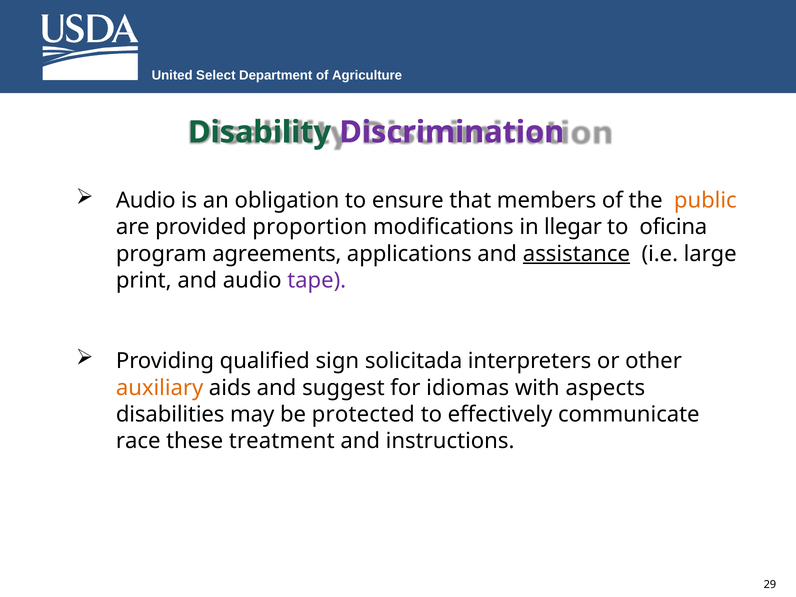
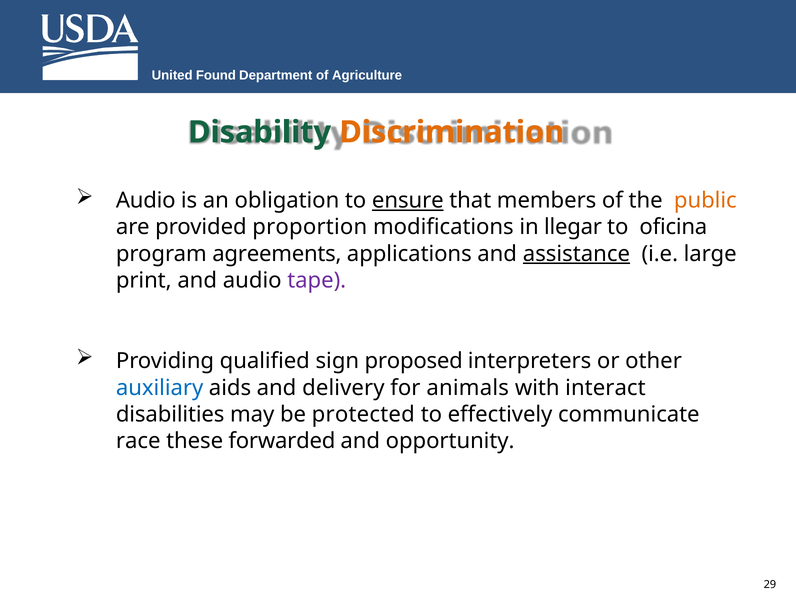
Select: Select -> Found (216, 76)
Discrimination colour: purple -> orange (452, 132)
ensure underline: none -> present (408, 201)
solicitada: solicitada -> proposed (414, 361)
auxiliary colour: orange -> blue (160, 388)
suggest: suggest -> delivery (343, 388)
idiomas: idiomas -> animals (468, 388)
aspects: aspects -> interact (605, 388)
treatment: treatment -> forwarded (282, 441)
instructions: instructions -> opportunity (450, 441)
